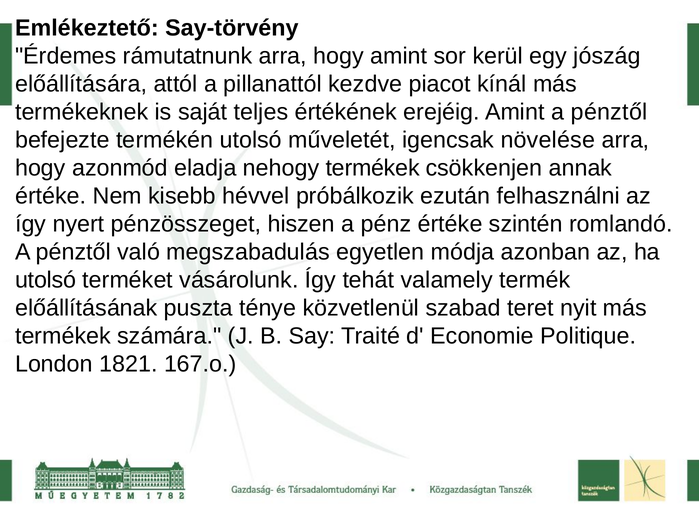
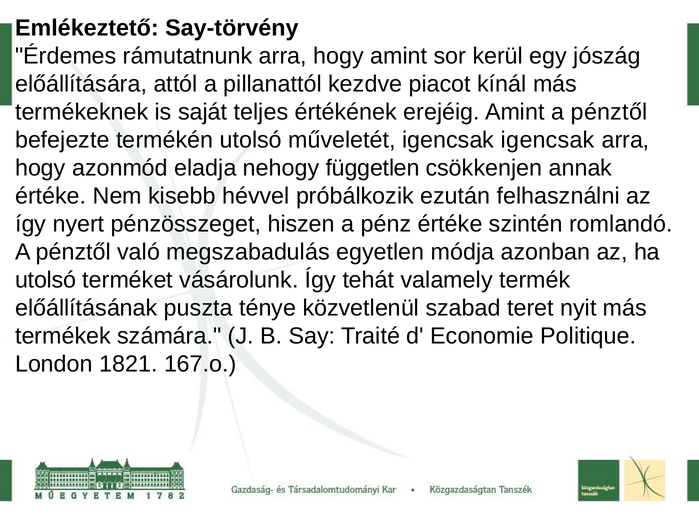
igencsak növelése: növelése -> igencsak (548, 140)
nehogy termékek: termékek -> független (373, 168)
